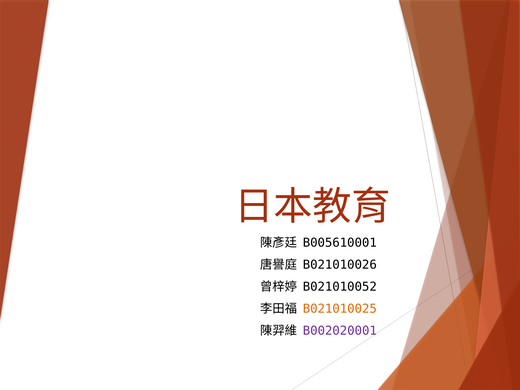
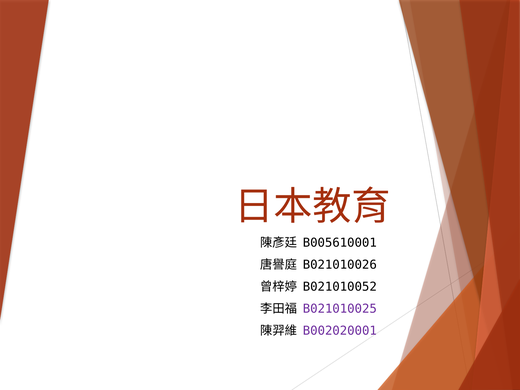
B021010025 colour: orange -> purple (340, 309)
